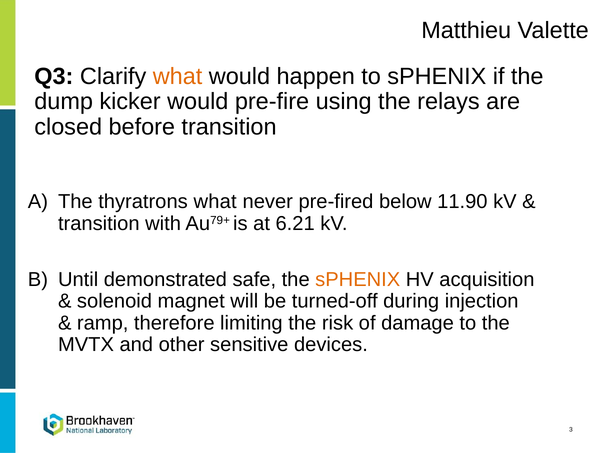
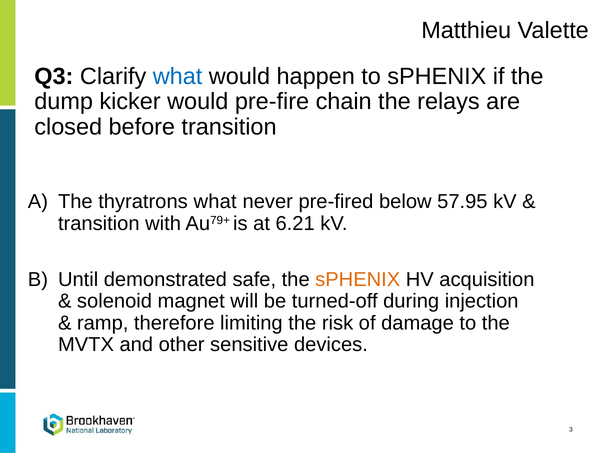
what colour: orange -> blue (178, 76)
using: using -> chain (344, 102)
11.90: 11.90 -> 57.95 (462, 202)
